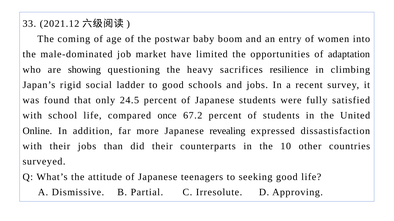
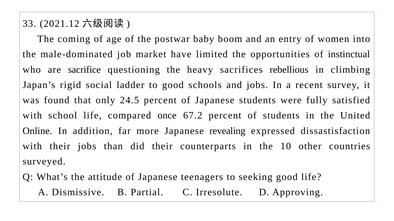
adaptation: adaptation -> instinctual (349, 54)
showing: showing -> sacrifice (84, 70)
resilience: resilience -> rebellious (289, 70)
